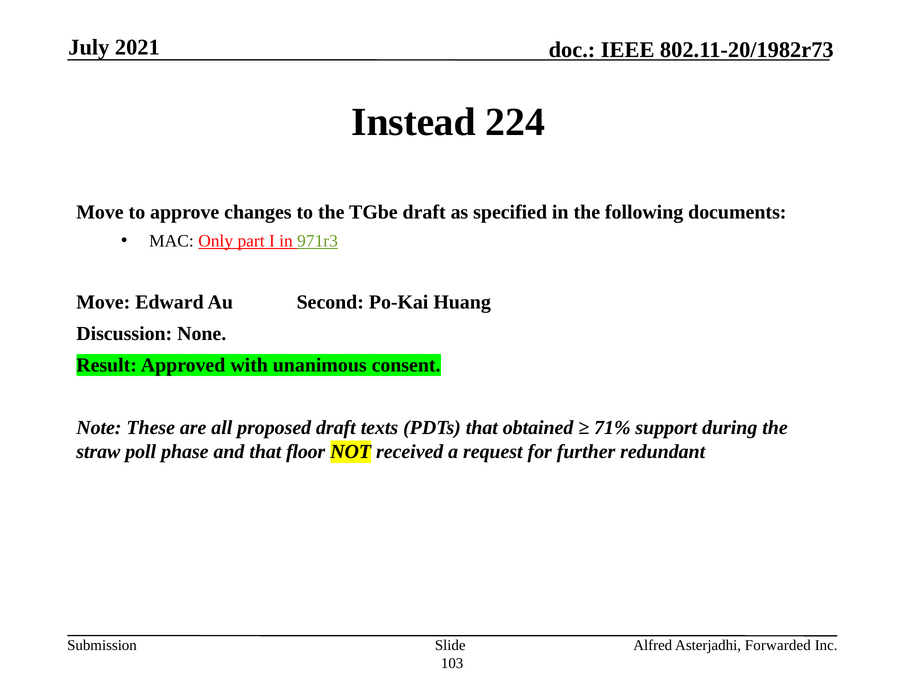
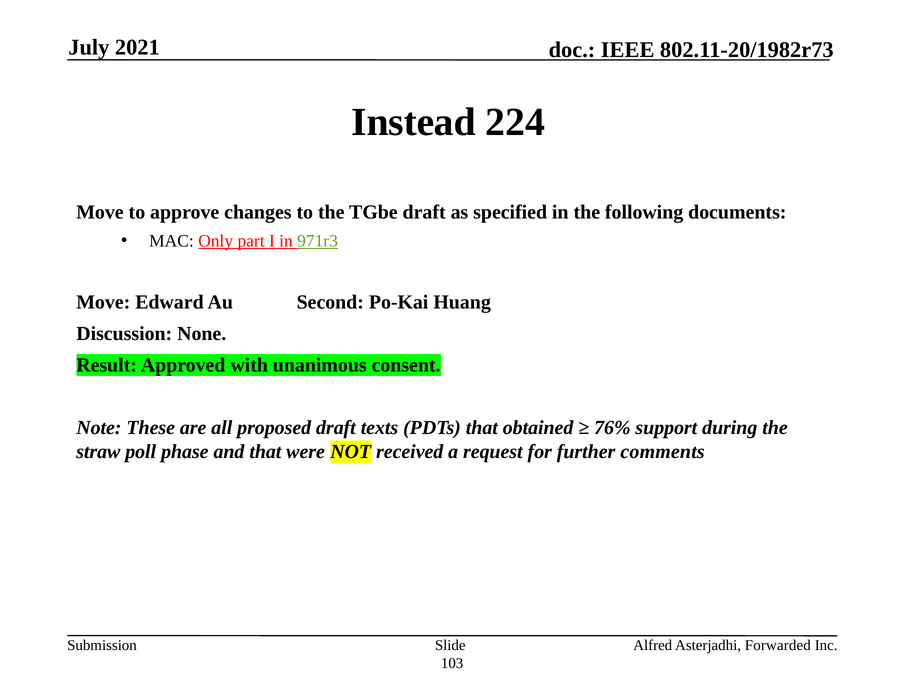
71%: 71% -> 76% (612, 428)
floor: floor -> were (306, 452)
redundant: redundant -> comments (663, 452)
